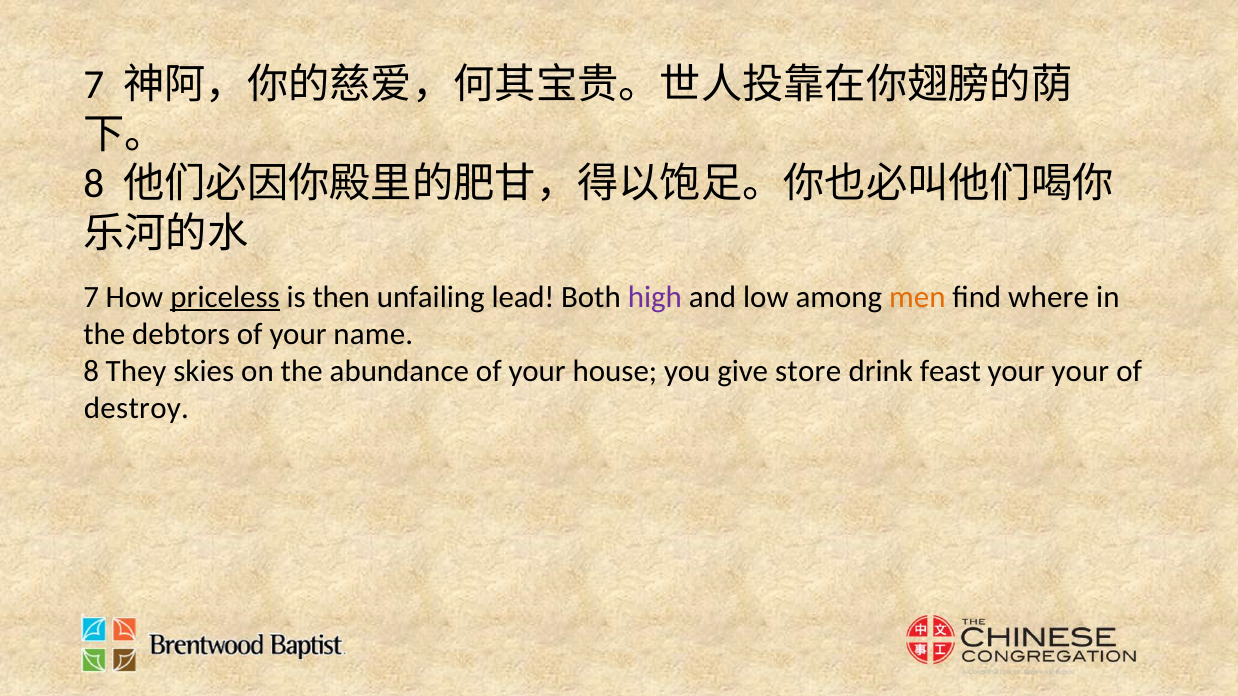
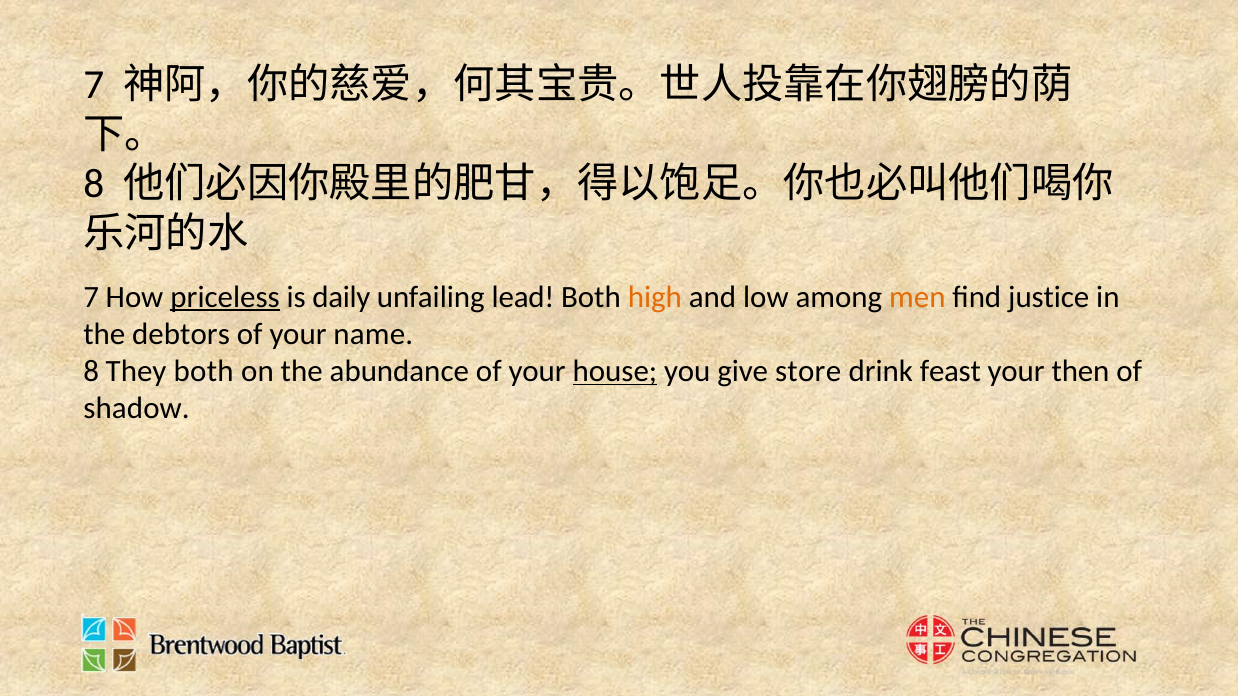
then: then -> daily (341, 297)
high colour: purple -> orange (655, 297)
where: where -> justice (1049, 297)
They skies: skies -> both (204, 371)
house underline: none -> present (615, 371)
your your: your -> then (1081, 371)
destroy: destroy -> shadow (137, 409)
